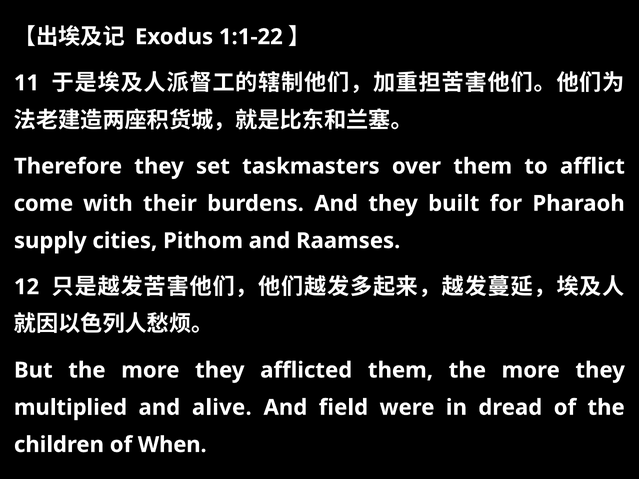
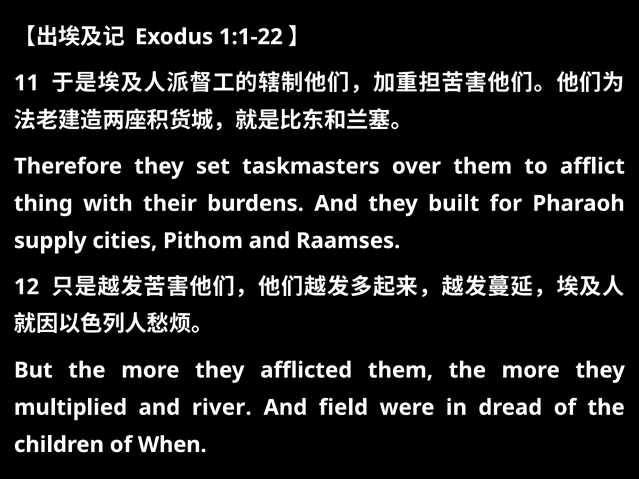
come: come -> thing (43, 204)
alive: alive -> river (222, 408)
